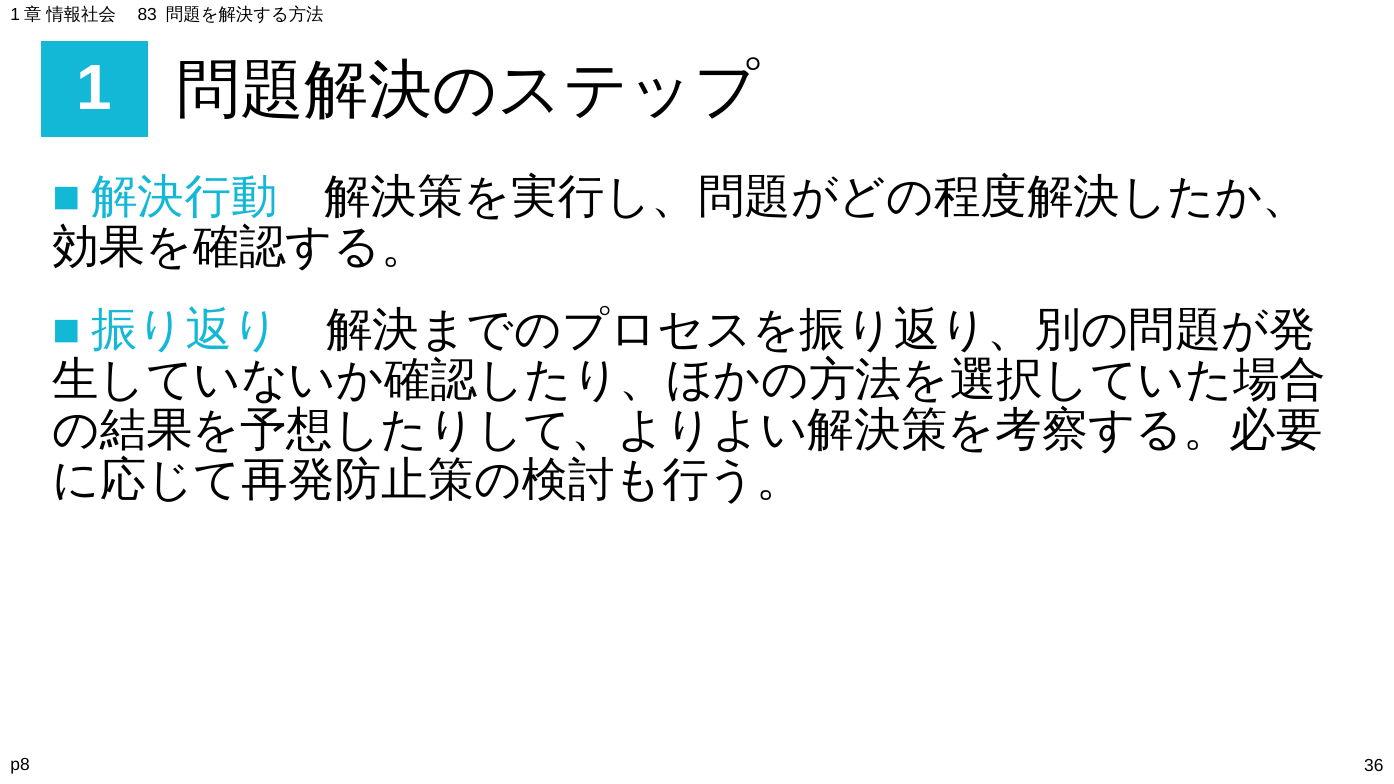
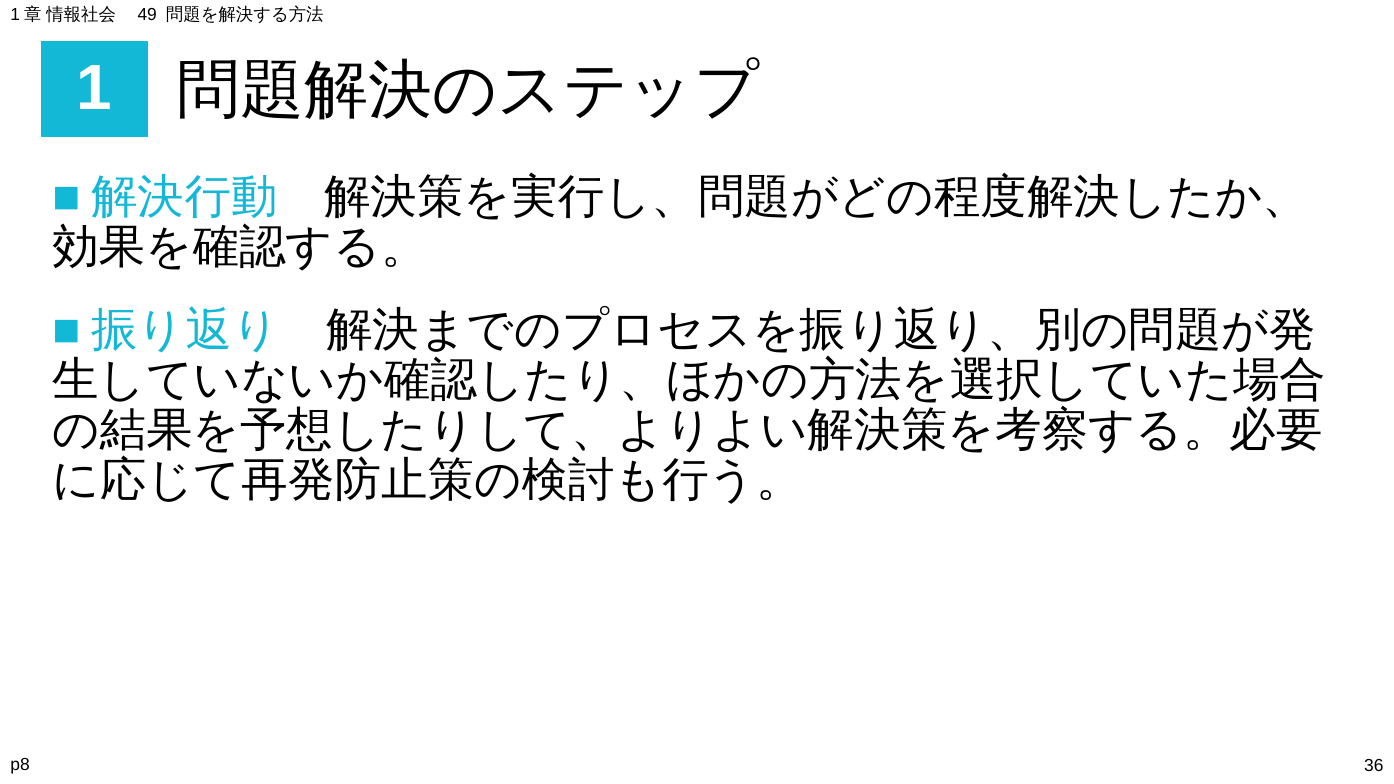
83: 83 -> 49 (147, 15)
